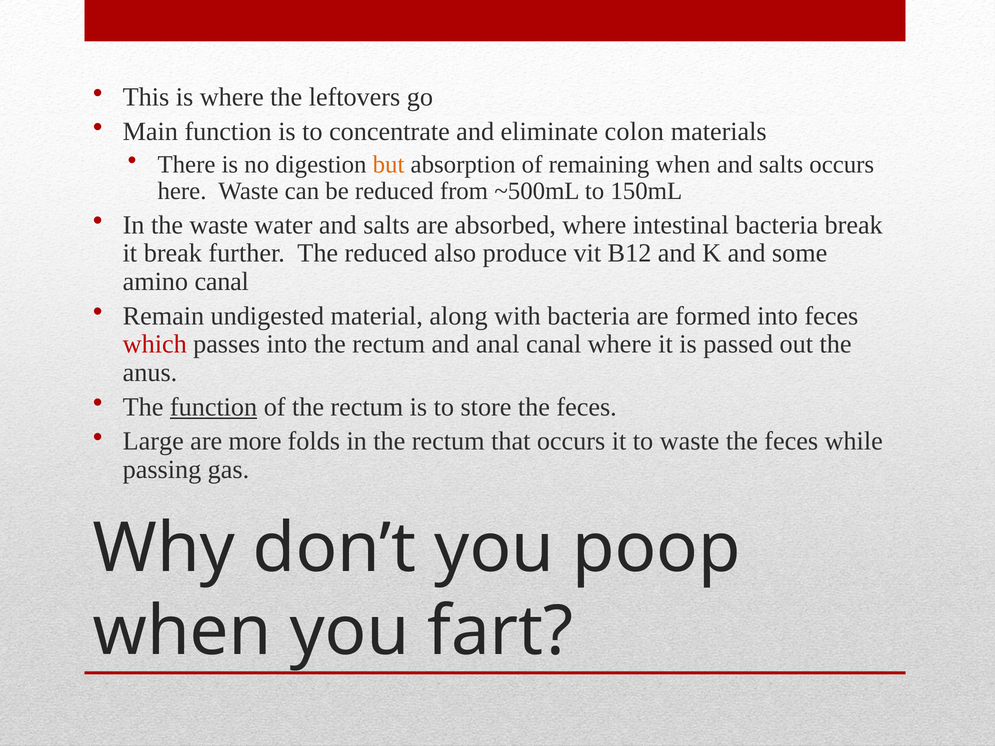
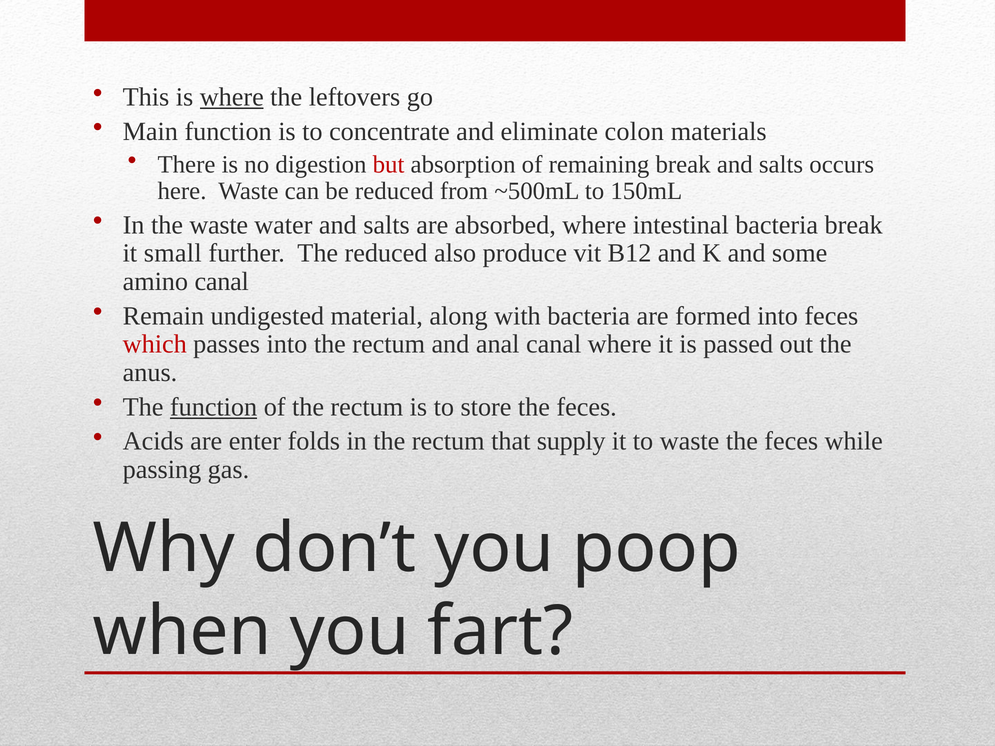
where underline: none -> present (232, 97)
but colour: orange -> red (389, 164)
remaining when: when -> break (683, 164)
it break: break -> small (173, 253)
Large: Large -> Acids (153, 441)
more: more -> enter (255, 441)
that occurs: occurs -> supply (571, 441)
